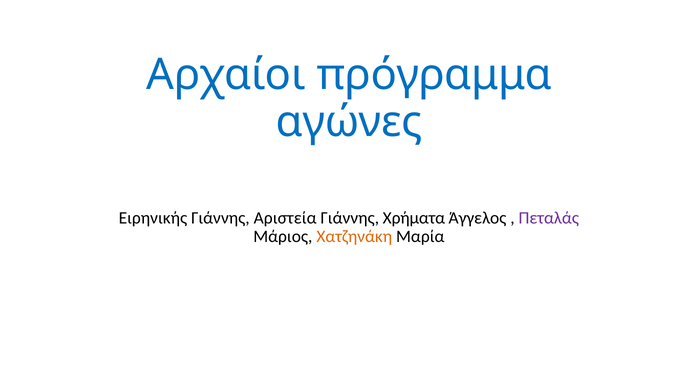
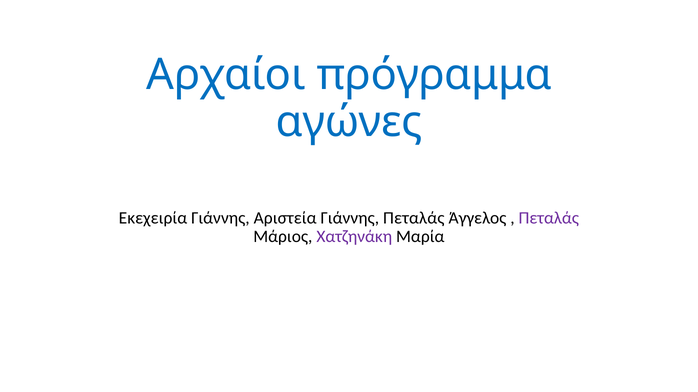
Ειρηνικής: Ειρηνικής -> Εκεχειρία (153, 218)
Γιάννης Χρήματα: Χρήματα -> Πεταλάς (414, 218)
Χατζηνάκη colour: orange -> purple (354, 237)
